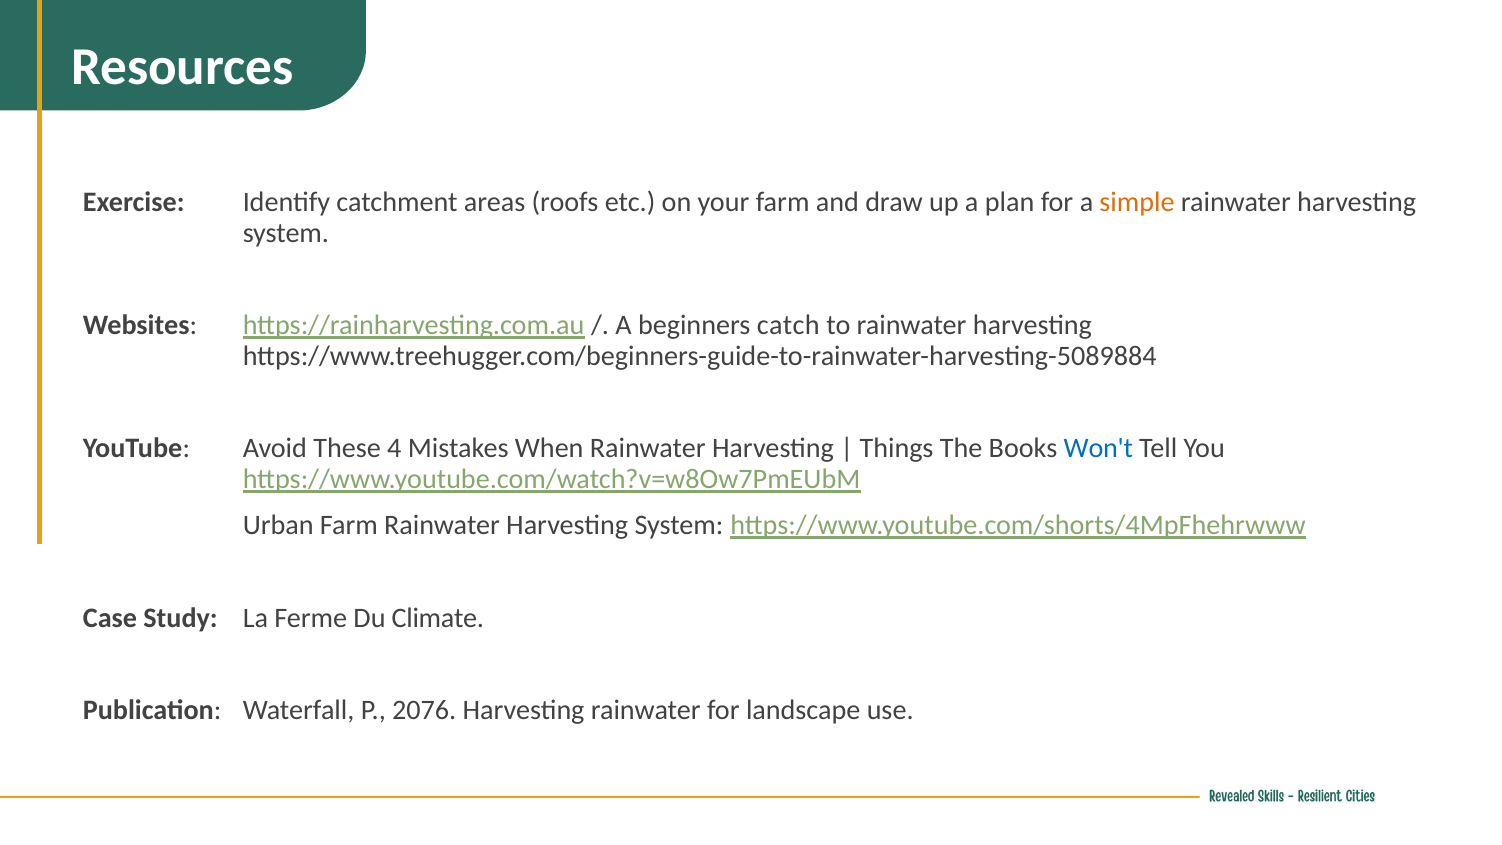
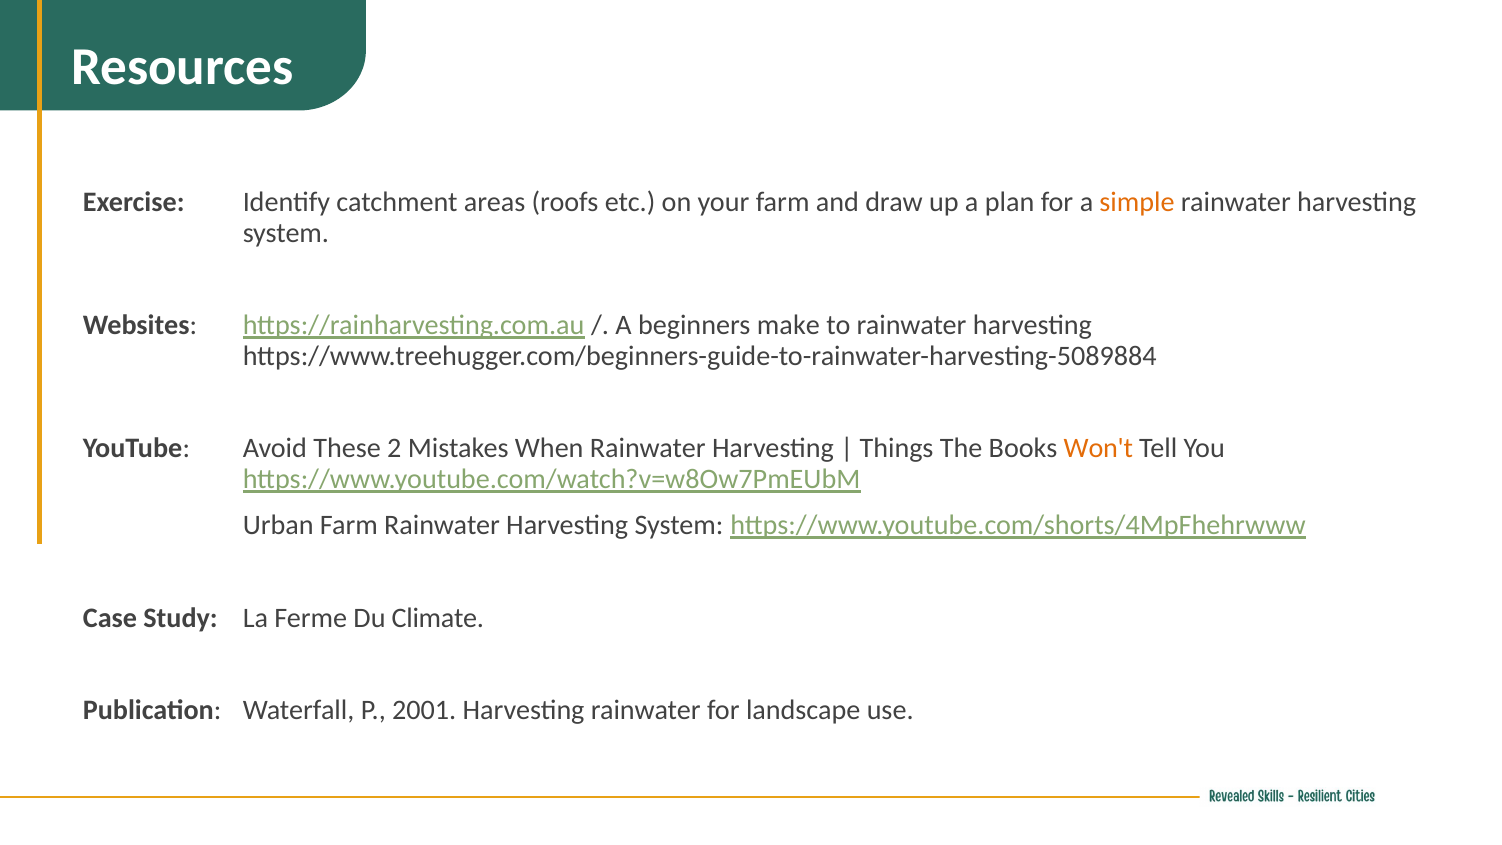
catch: catch -> make (788, 325)
4: 4 -> 2 (394, 448)
Won't colour: blue -> orange (1098, 448)
2076: 2076 -> 2001 (424, 710)
